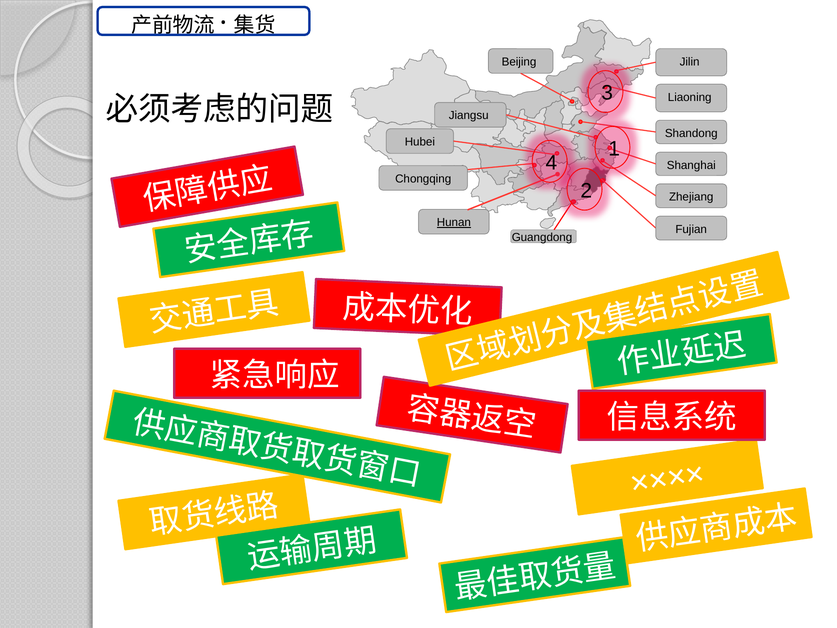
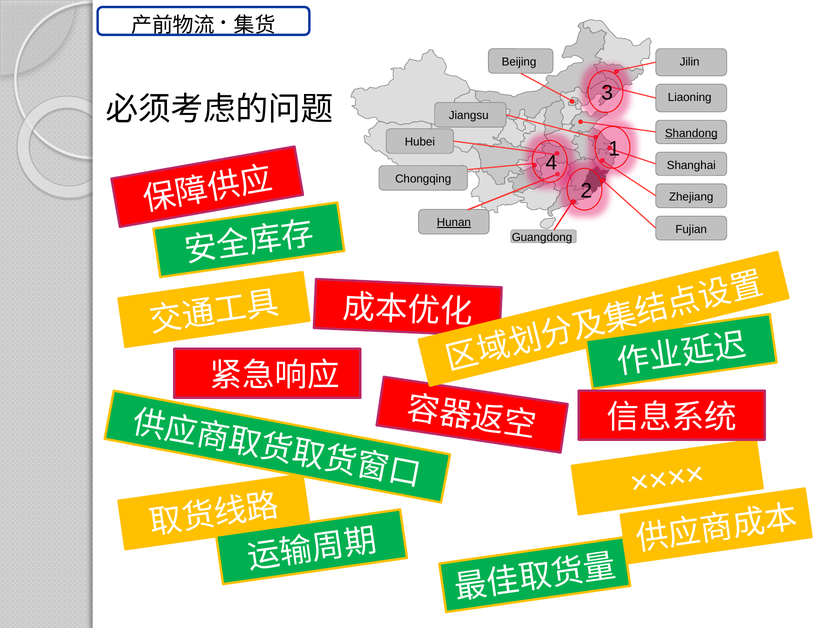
Shandong underline: none -> present (691, 133)
